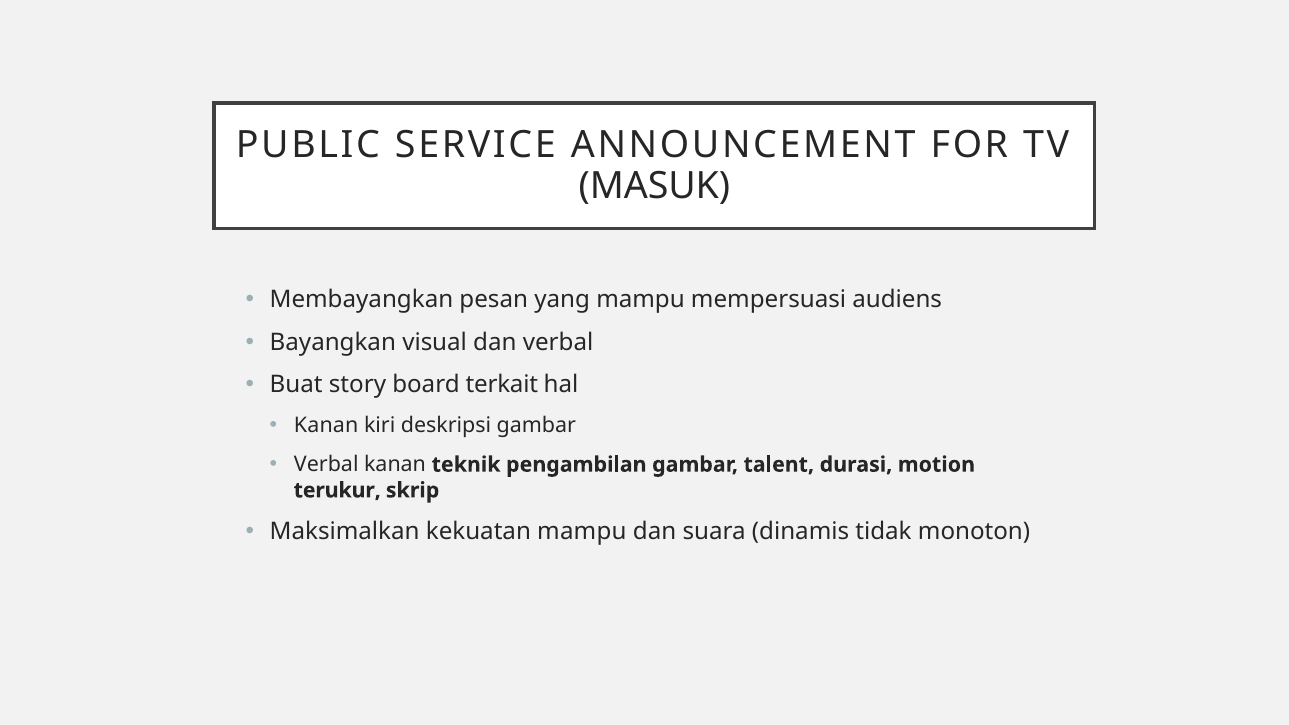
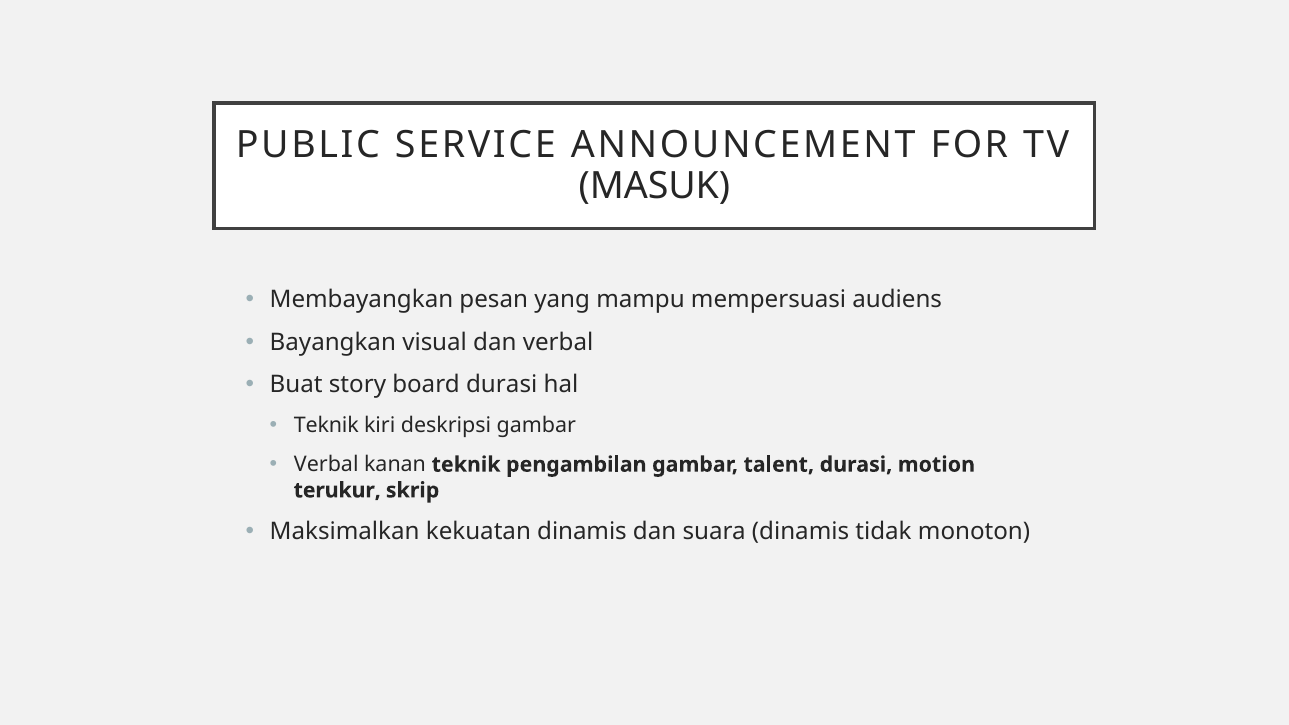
board terkait: terkait -> durasi (502, 385)
Kanan: Kanan -> Teknik (326, 425)
kekuatan mampu: mampu -> dinamis (582, 531)
